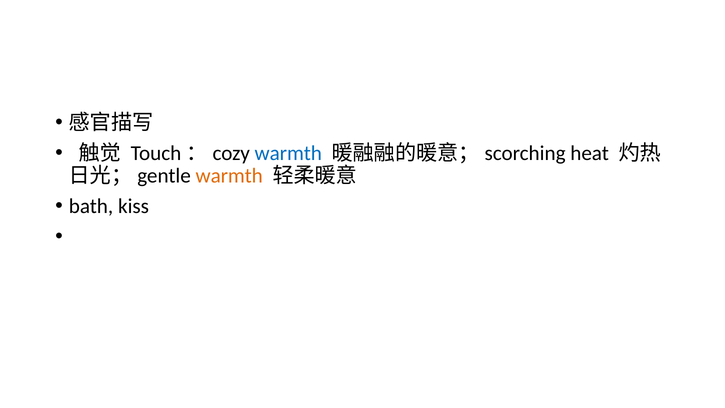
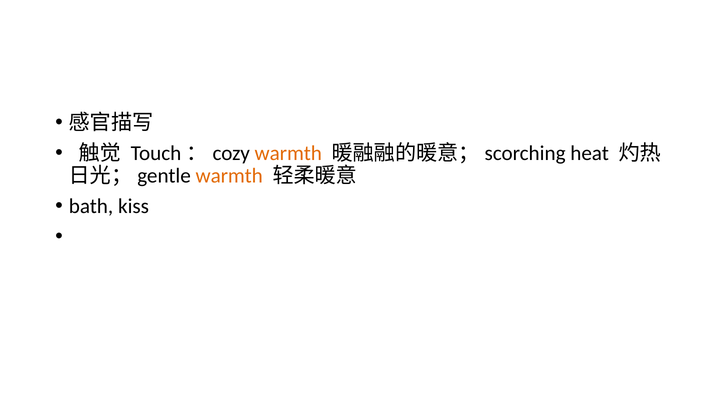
warmth colour: blue -> orange (288, 153)
